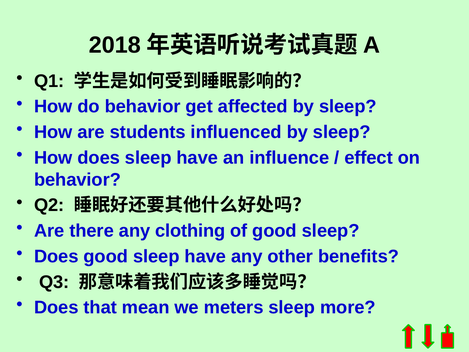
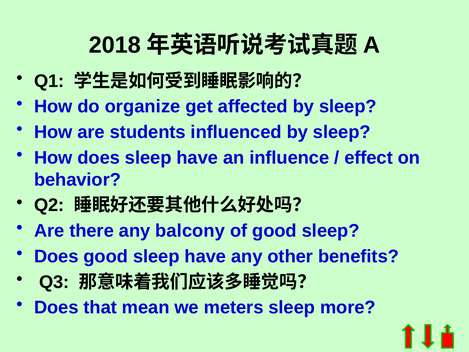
do behavior: behavior -> organize (143, 107)
clothing: clothing -> balcony (190, 231)
